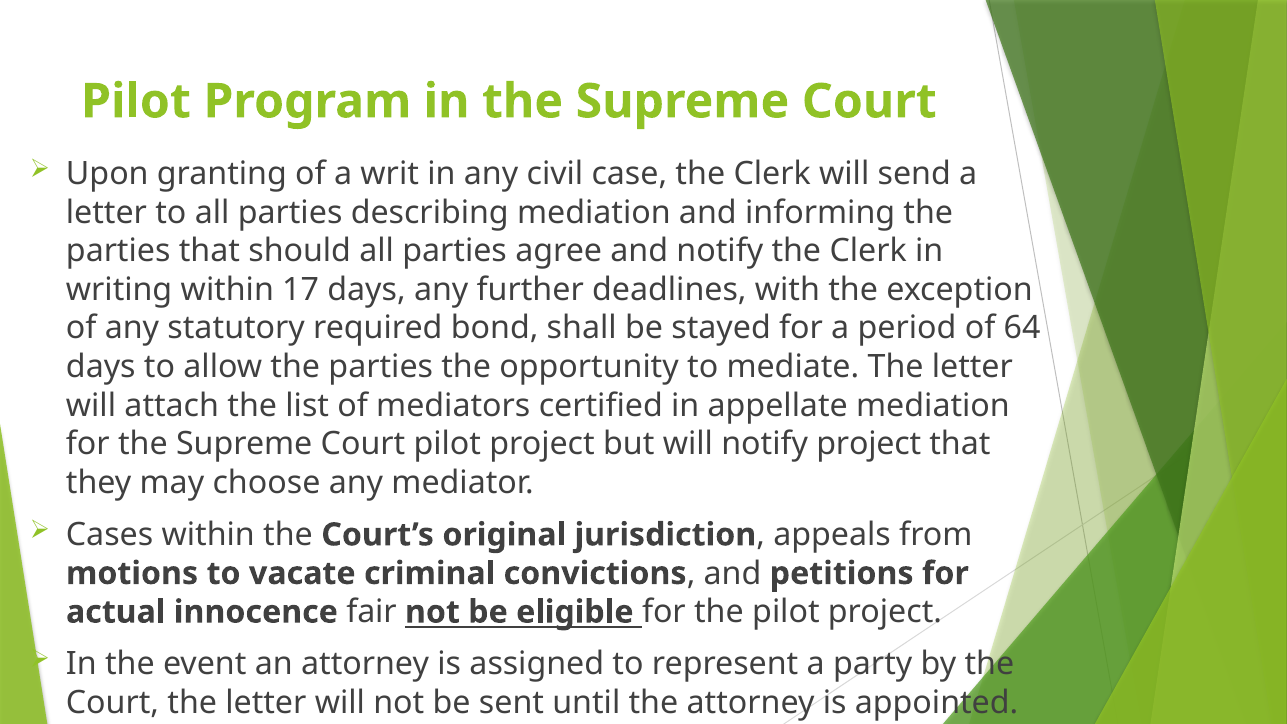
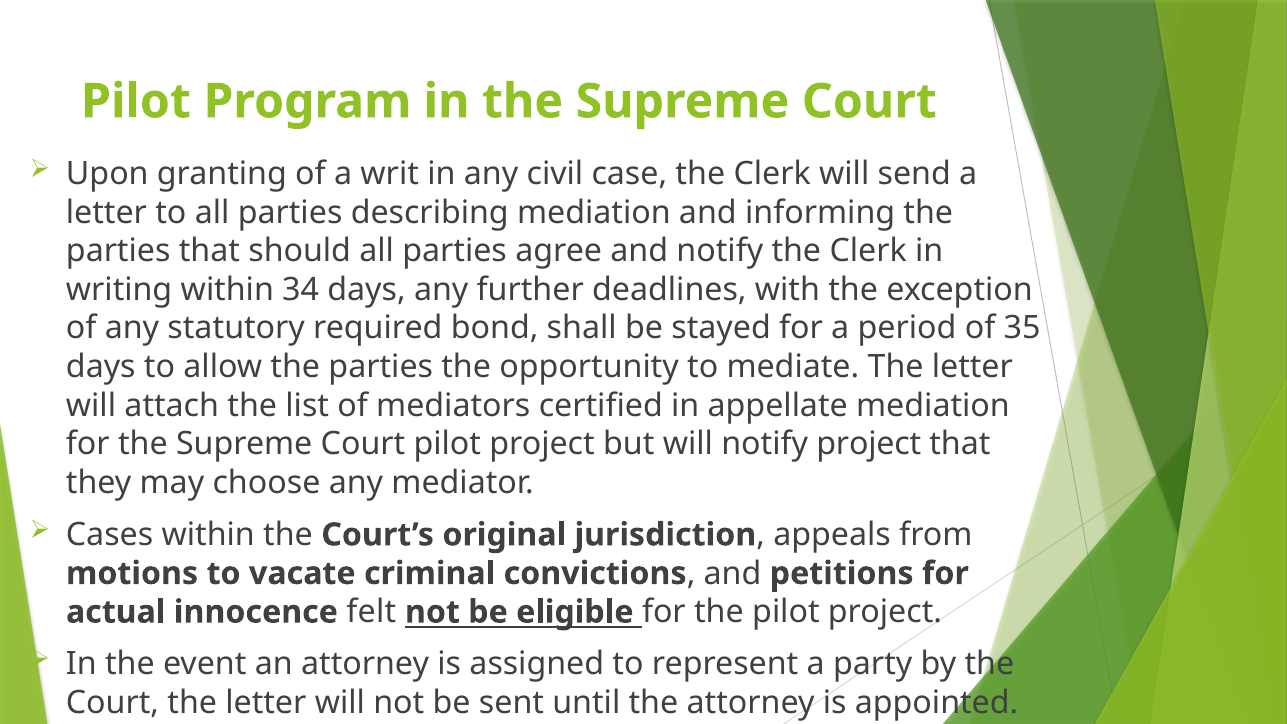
17: 17 -> 34 (301, 290)
64: 64 -> 35 (1022, 328)
fair: fair -> felt (371, 612)
